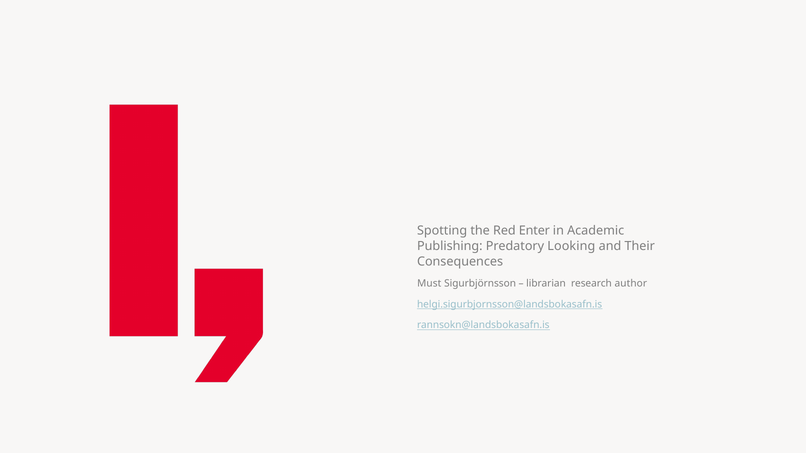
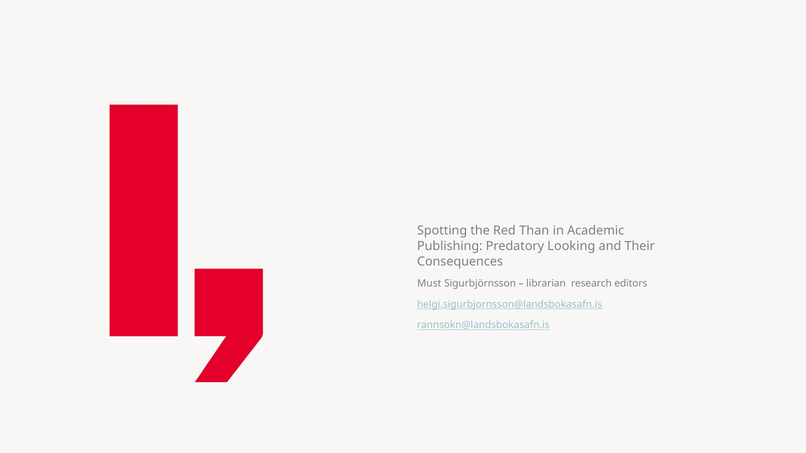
Enter: Enter -> Than (534, 231)
author: author -> editors (631, 284)
